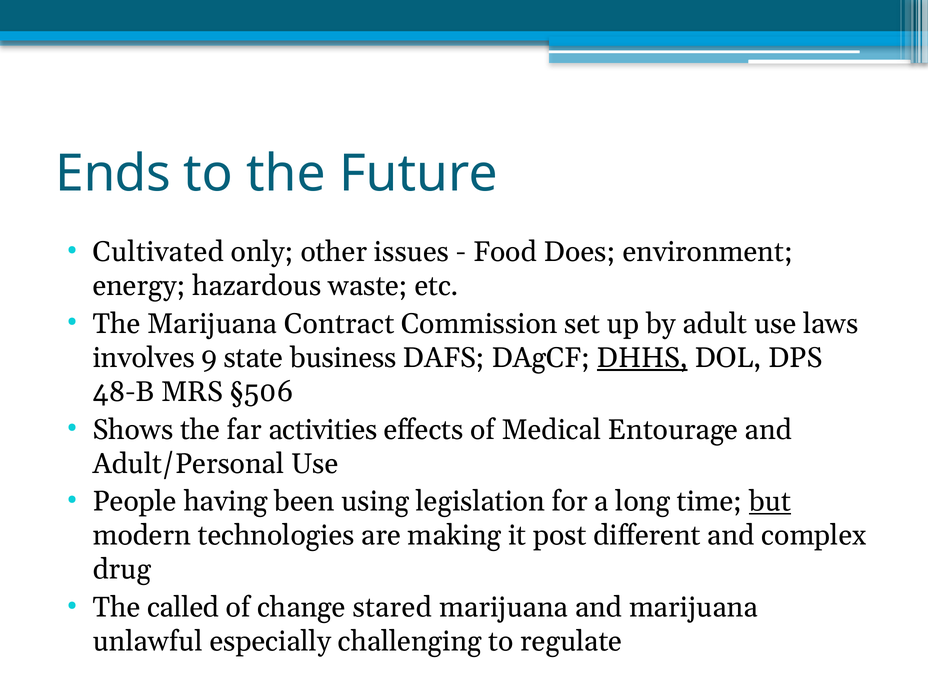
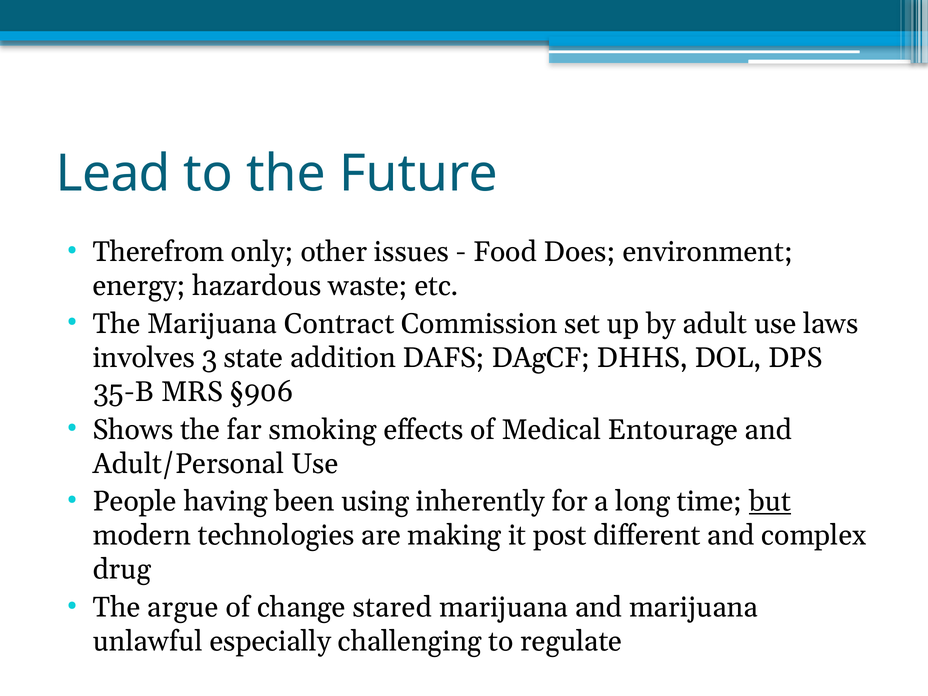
Ends: Ends -> Lead (113, 174)
Cultivated: Cultivated -> Therefrom (159, 252)
9: 9 -> 3 (209, 358)
business: business -> addition (343, 358)
DHHS underline: present -> none (642, 358)
48-B: 48-B -> 35-B (123, 392)
§506: §506 -> §906 (262, 392)
activities: activities -> smoking (323, 430)
legislation: legislation -> inherently (480, 502)
called: called -> argue (183, 607)
